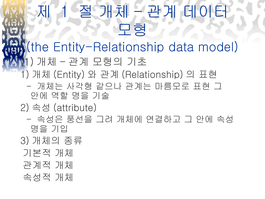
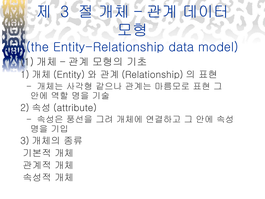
1: 1 -> 3 (65, 12)
